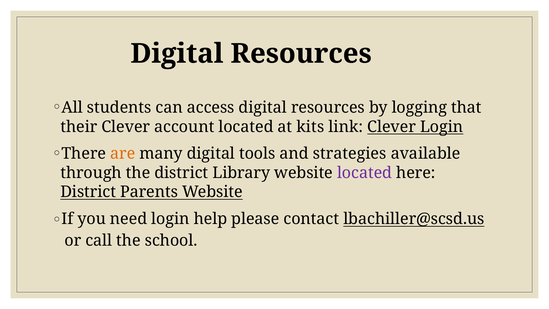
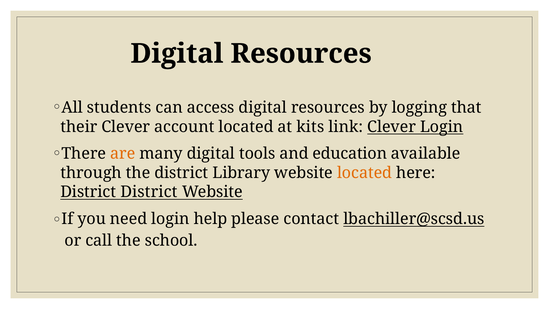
strategies: strategies -> education (350, 154)
located colour: purple -> orange (365, 173)
District Parents: Parents -> District (149, 192)
